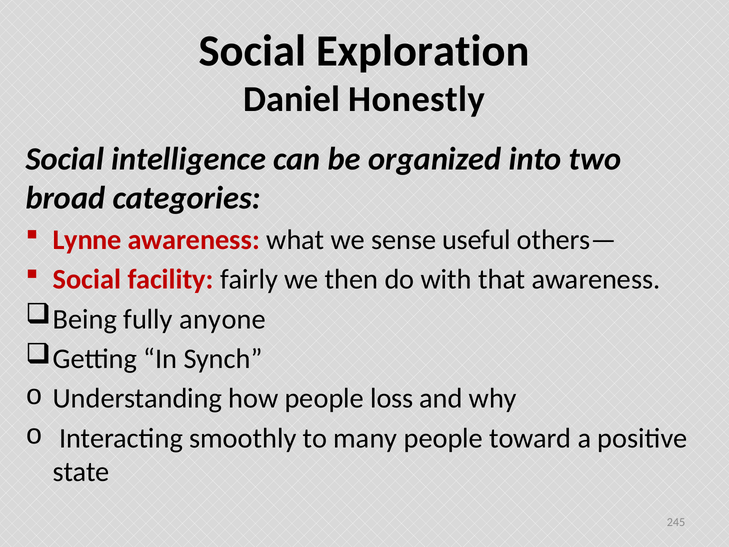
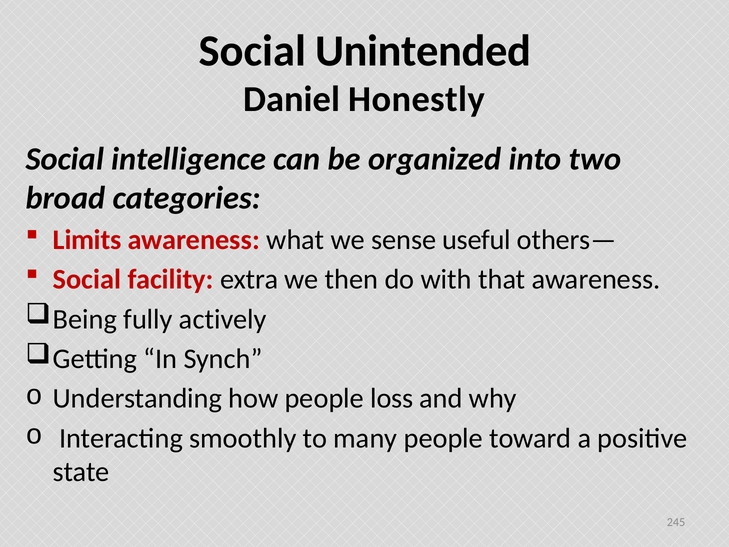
Exploration: Exploration -> Unintended (423, 51)
Lynne: Lynne -> Limits (87, 240)
fairly: fairly -> extra (249, 279)
anyone: anyone -> actively (223, 319)
